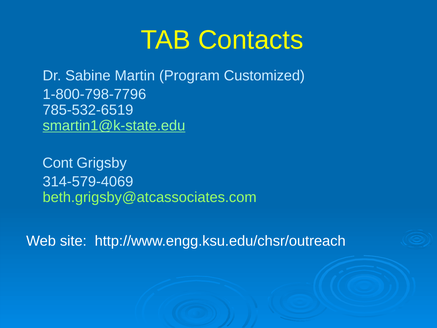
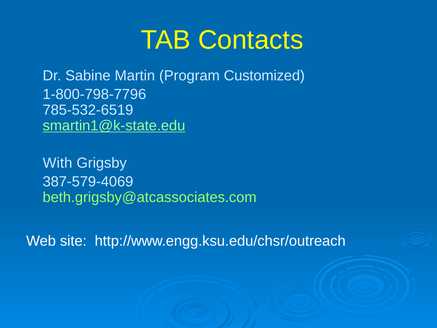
Cont: Cont -> With (58, 163)
314-579-4069: 314-579-4069 -> 387-579-4069 (88, 182)
